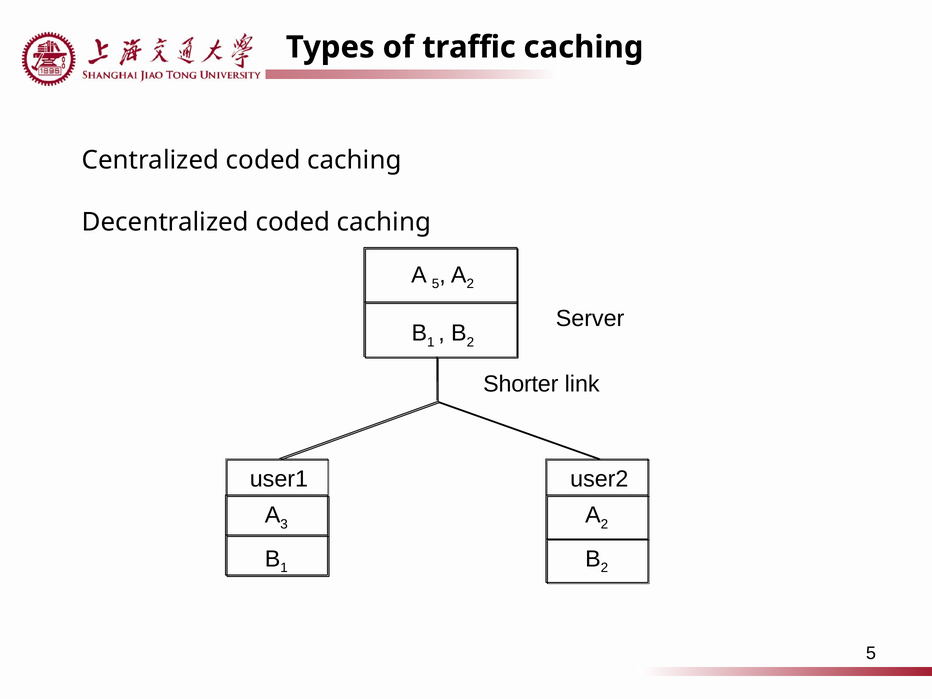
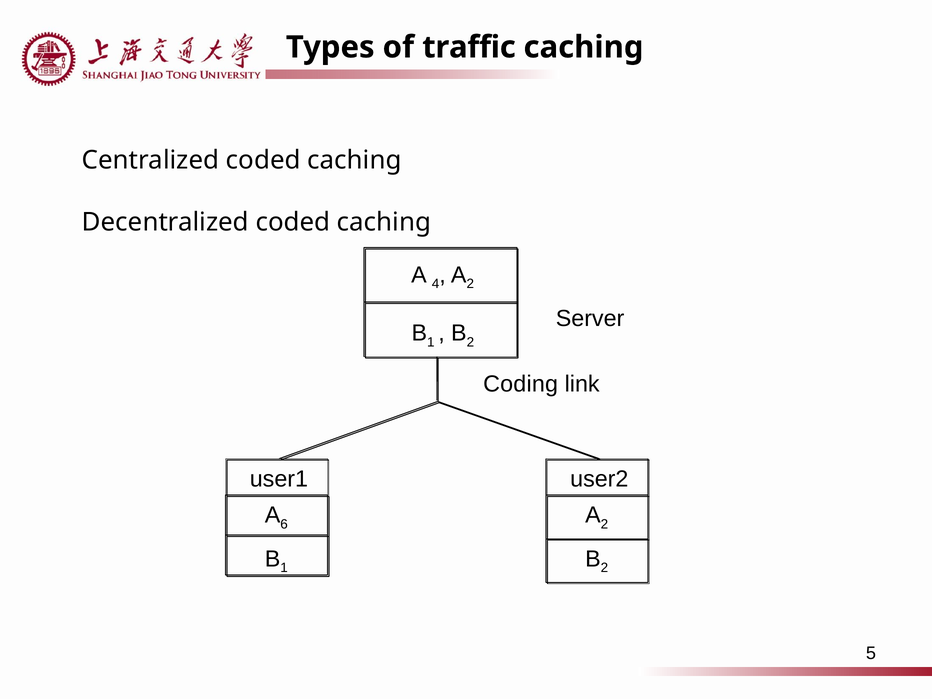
A 5: 5 -> 4 (436, 284)
Shorter: Shorter -> Coding (521, 384)
3: 3 -> 6 (284, 524)
